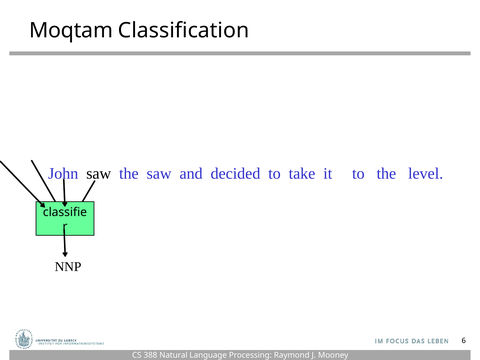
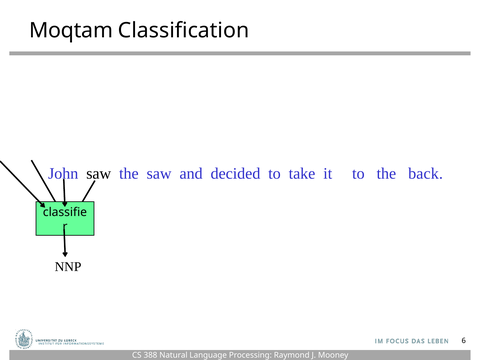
level: level -> back (426, 173)
